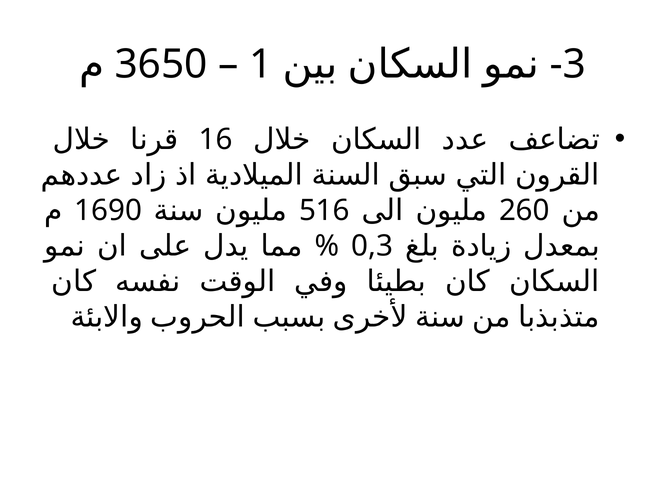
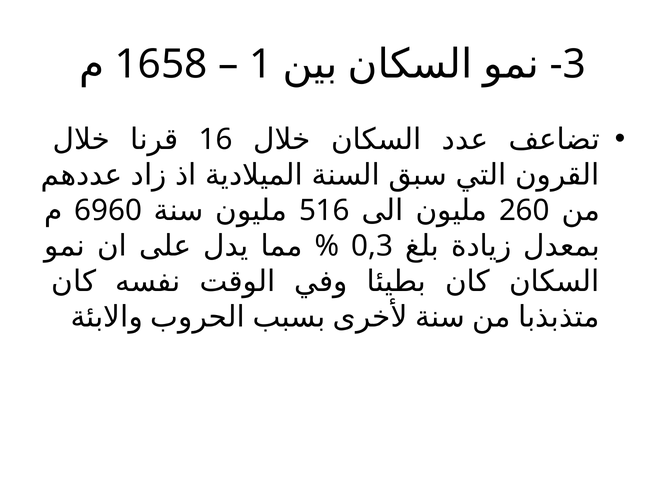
3650: 3650 -> 1658 (161, 64)
1690: 1690 -> 6960 (108, 210)
